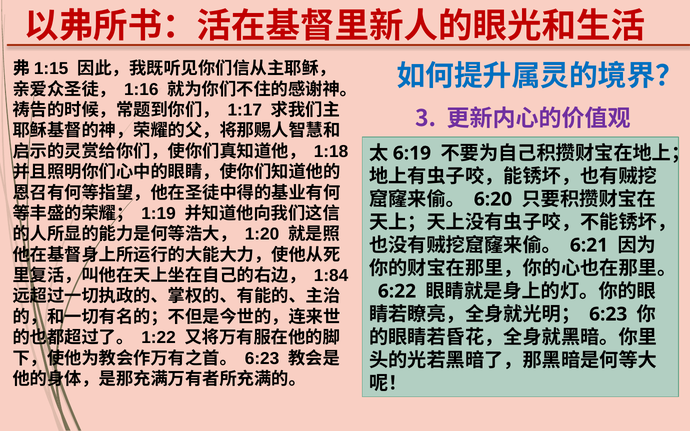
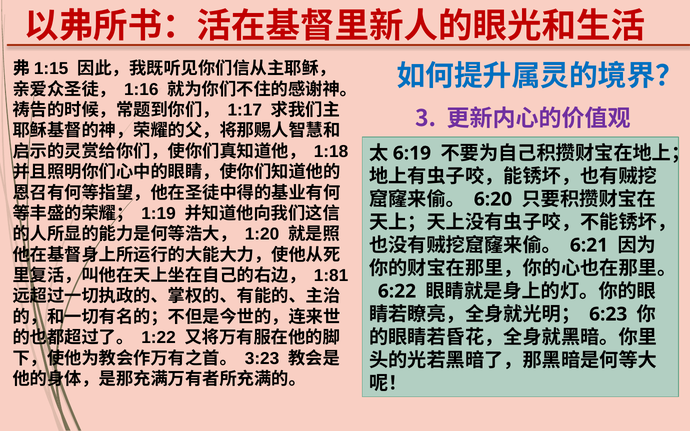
1:84: 1:84 -> 1:81 (331, 276)
6:23: 6:23 -> 3:23 (262, 359)
